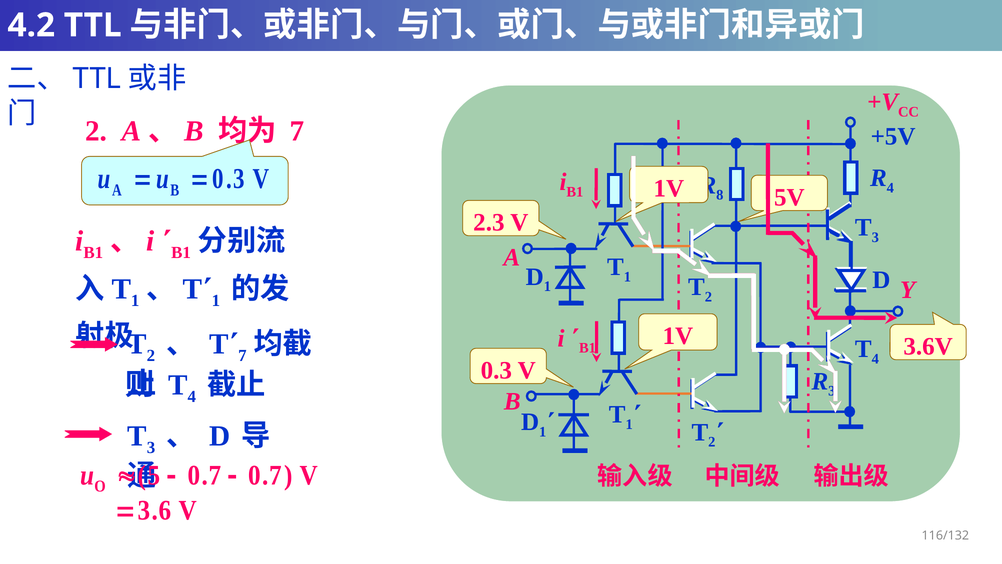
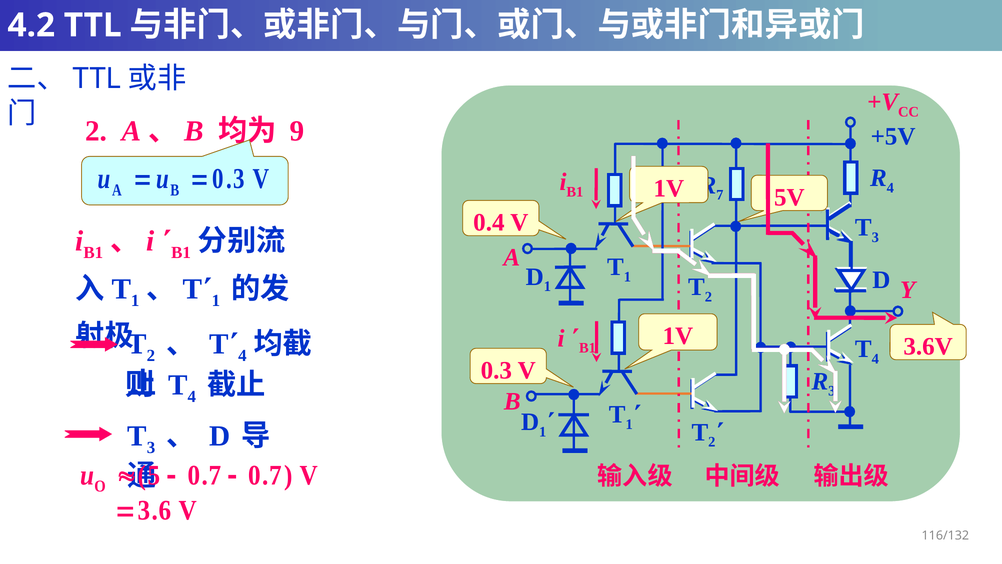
7: 7 -> 9 (297, 131)
8: 8 -> 7 (720, 195)
2.3: 2.3 -> 0.4 (489, 223)
7: 7 -> 4 (242, 355)
